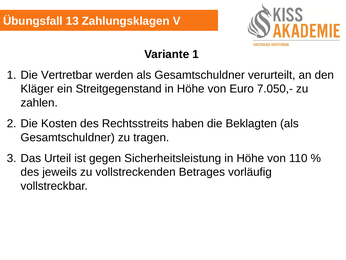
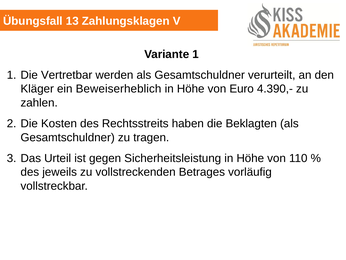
Streitgegenstand: Streitgegenstand -> Beweiserheblich (119, 89)
7.050,-: 7.050,- -> 4.390,- (275, 89)
